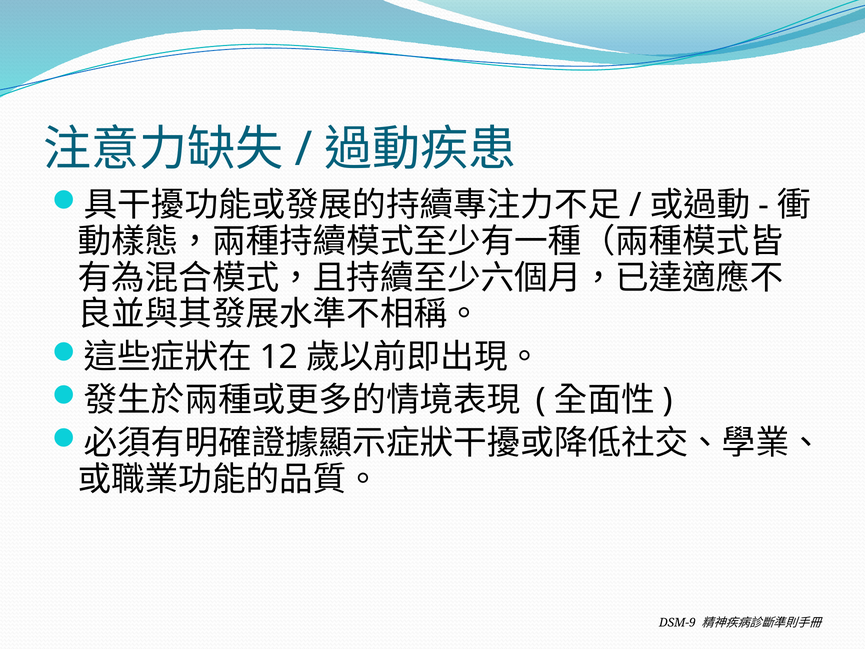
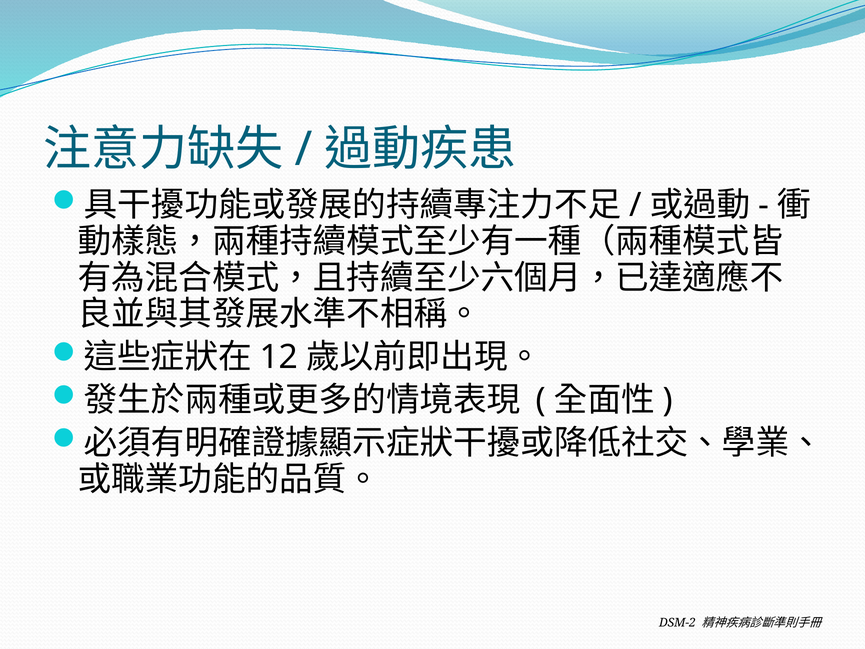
DSM-9: DSM-9 -> DSM-2 (677, 623)
